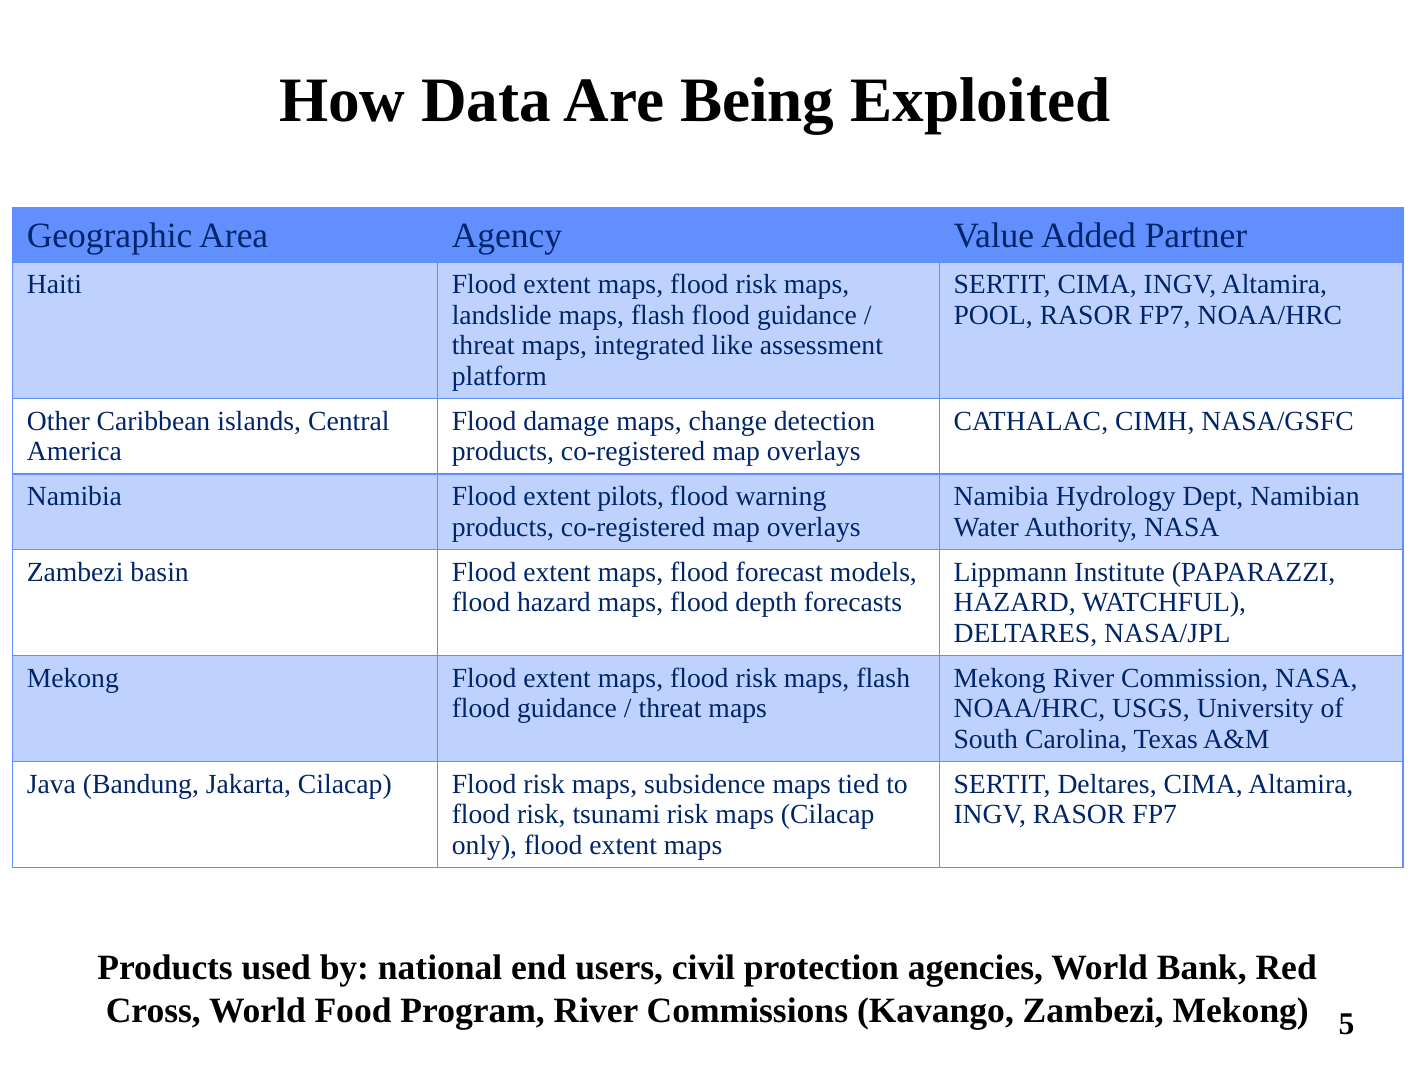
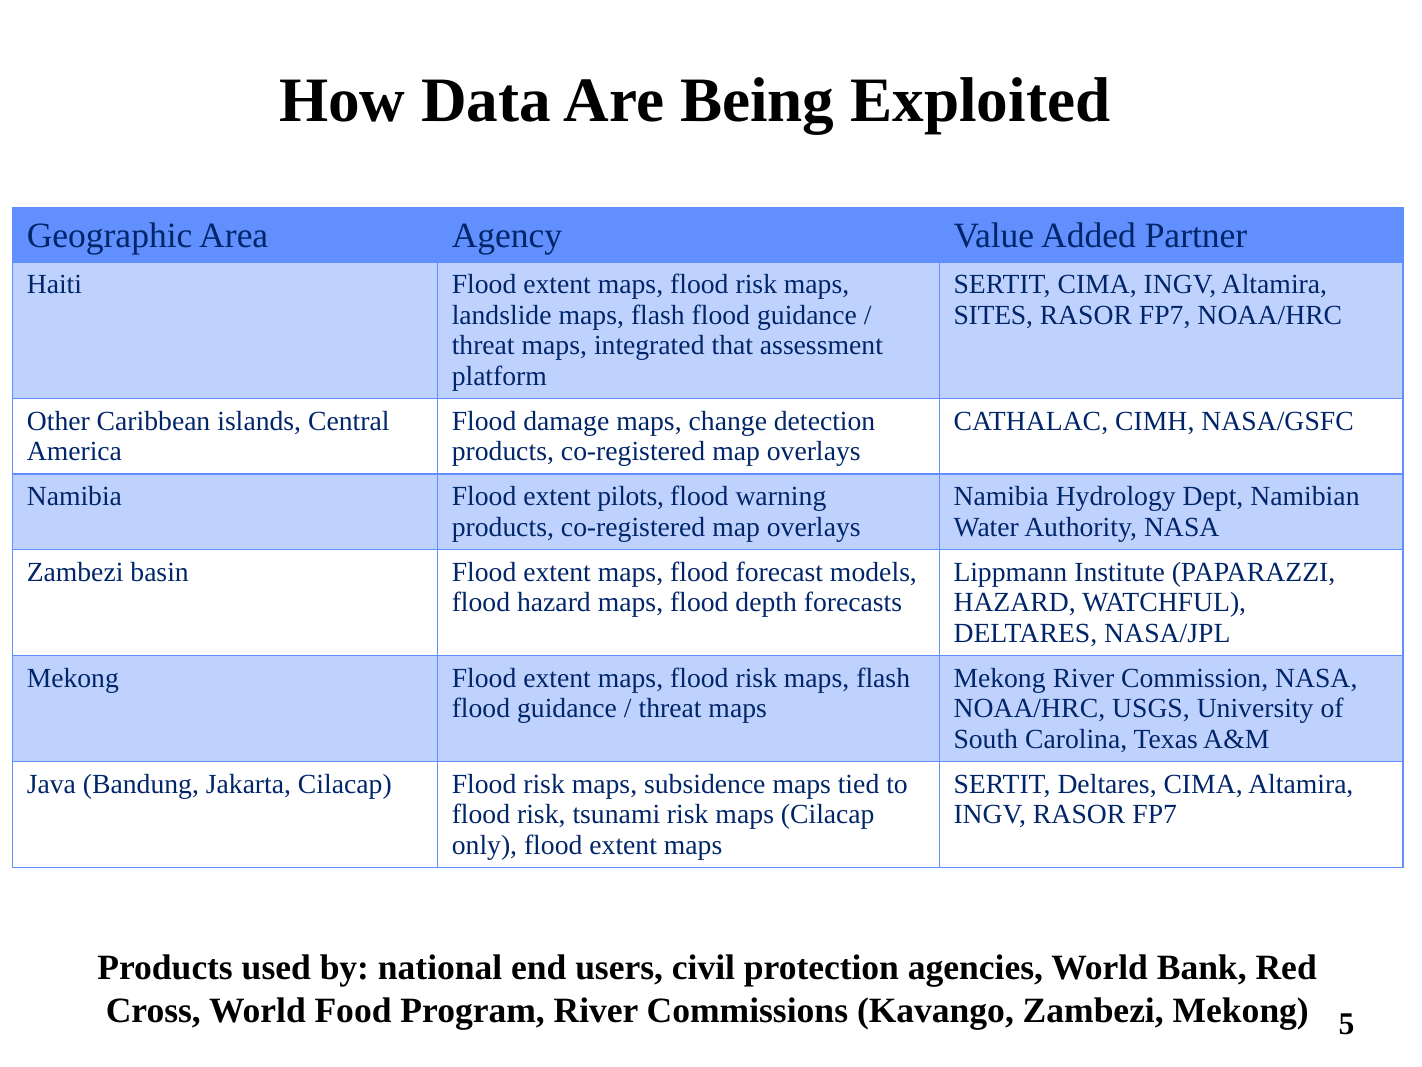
POOL: POOL -> SITES (993, 315)
like: like -> that (732, 346)
